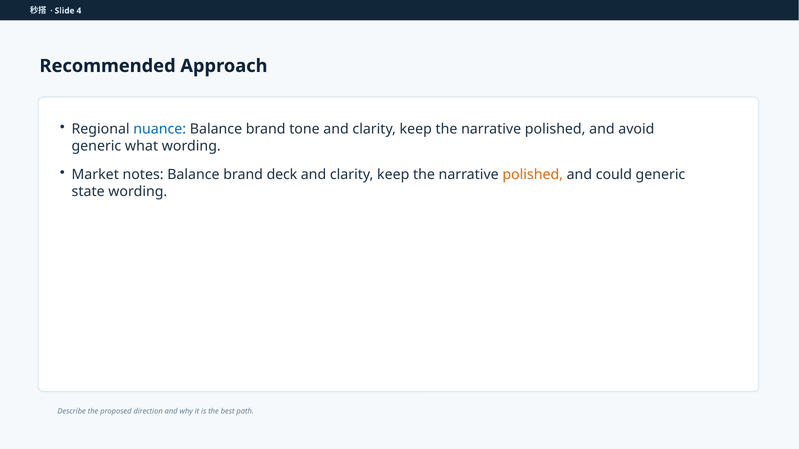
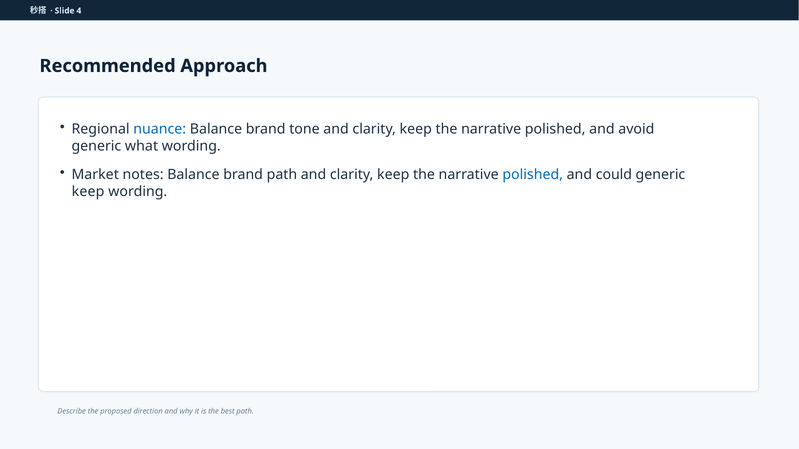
brand deck: deck -> path (282, 175)
polished colour: orange -> blue (533, 175)
state: state -> keep (88, 192)
